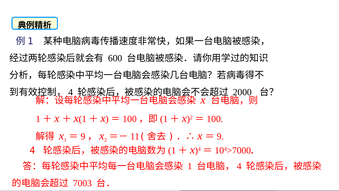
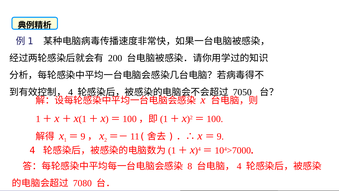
600: 600 -> 200 (115, 58)
2000: 2000 -> 7050 (242, 92)
1: 1 -> 8 (190, 166)
7003: 7003 -> 7080 (82, 183)
